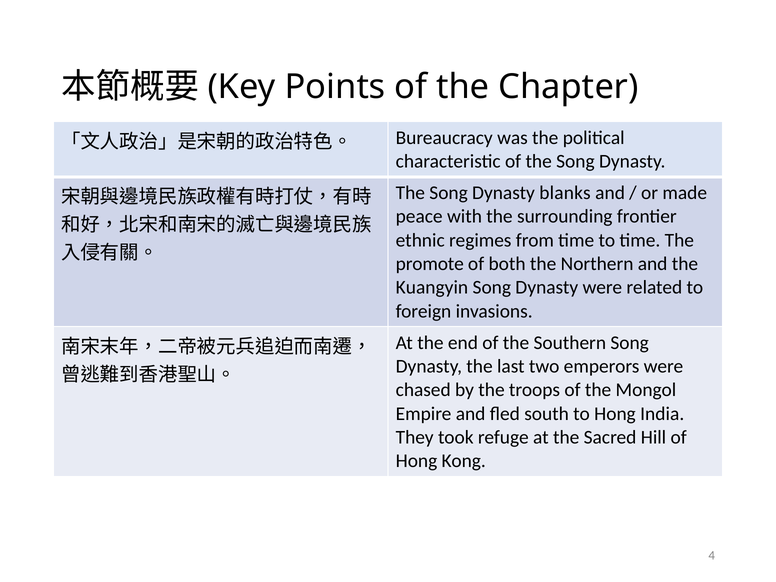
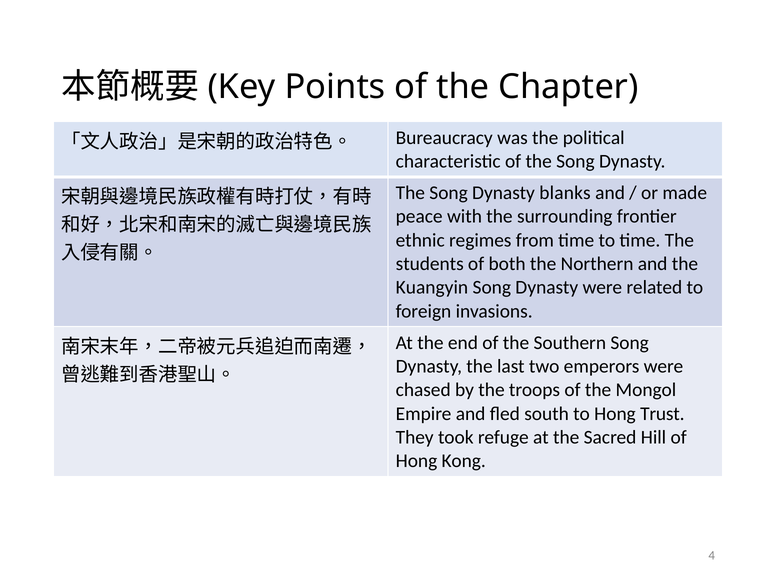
promote: promote -> students (430, 264)
India: India -> Trust (662, 414)
